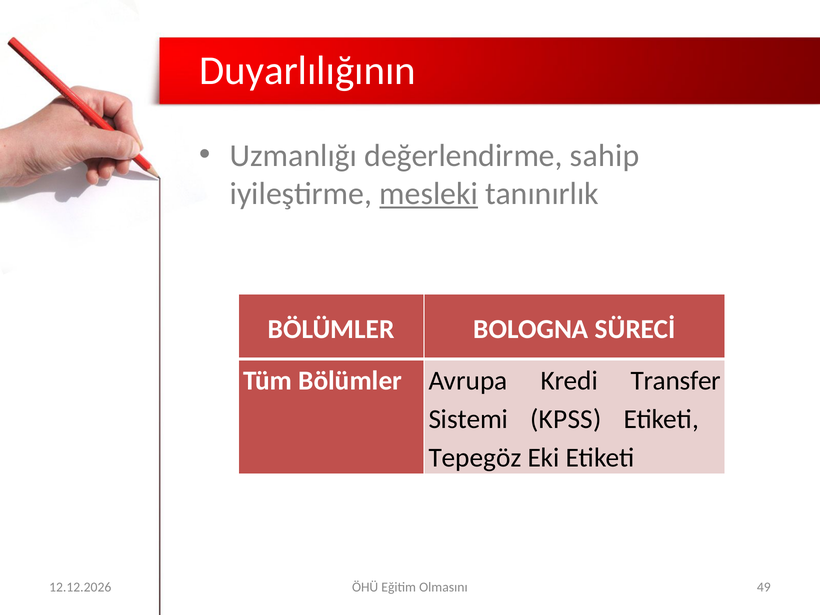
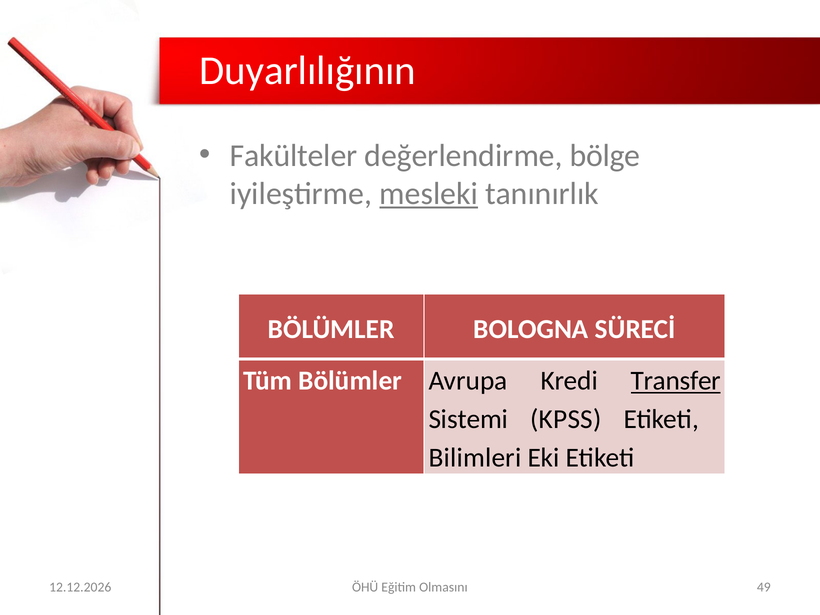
Uzmanlığı: Uzmanlığı -> Fakülteler (294, 156)
sahip: sahip -> bölge (605, 156)
Transfer underline: none -> present (676, 381)
Tepegöz: Tepegöz -> Bilimleri (475, 458)
